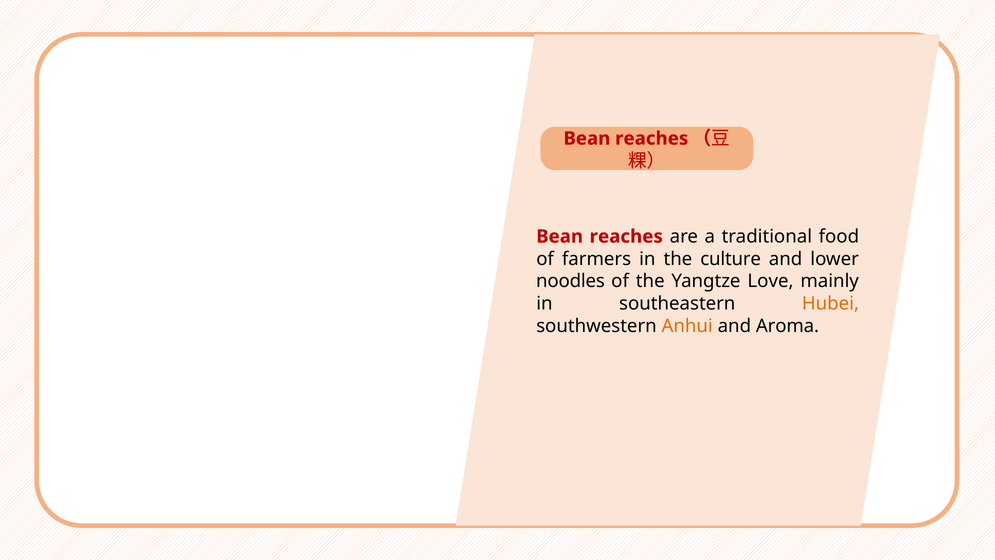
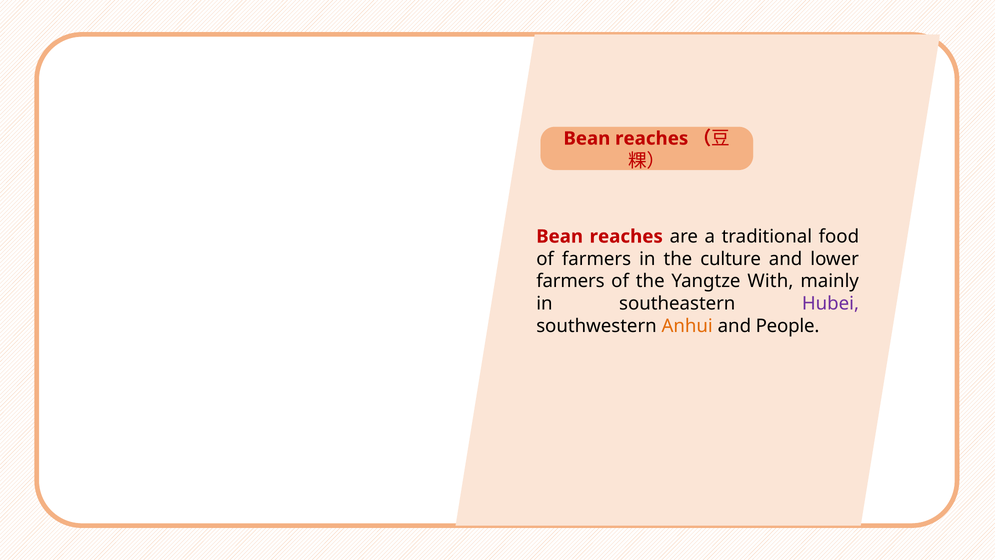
noodles: noodles -> farmers (570, 281)
Love: Love -> With (770, 281)
Hubei colour: orange -> purple (830, 304)
Aroma: Aroma -> People (788, 326)
